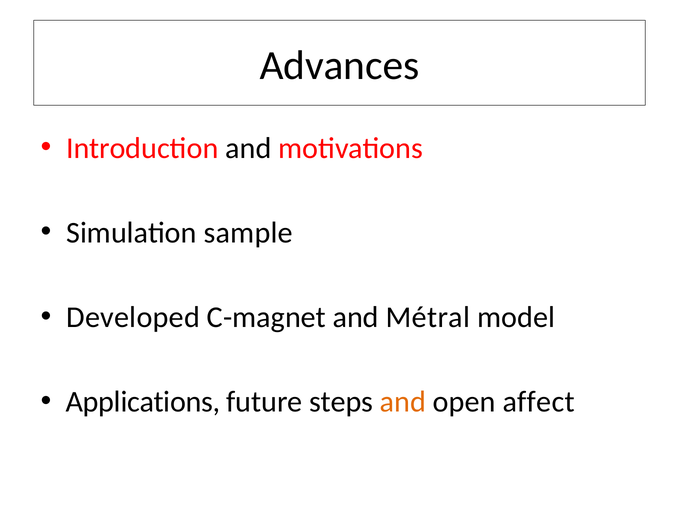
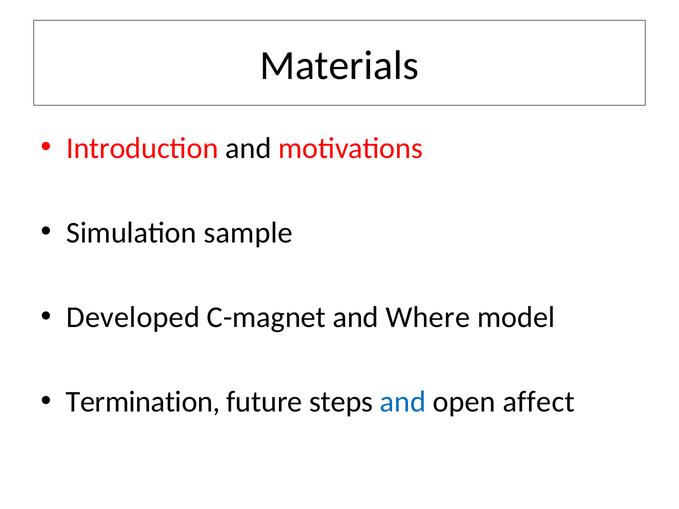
Advances: Advances -> Materials (339, 66)
Métral: Métral -> Where (428, 317)
Applications: Applications -> Termination (143, 402)
and colour: orange -> blue (403, 402)
